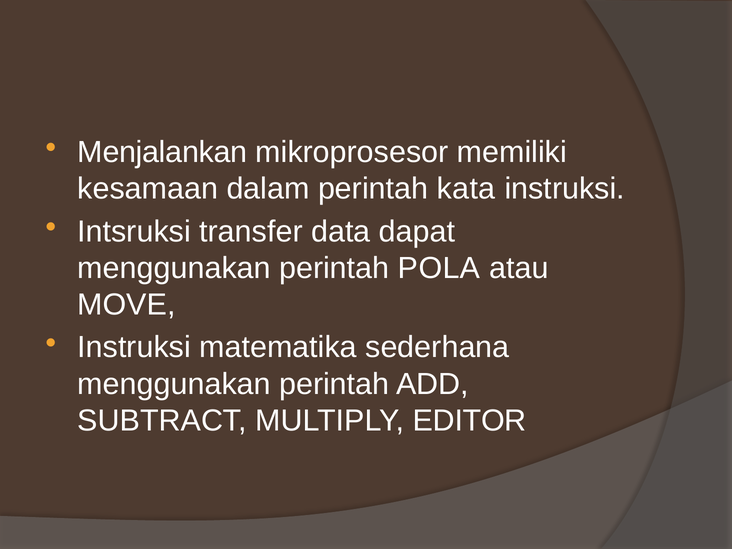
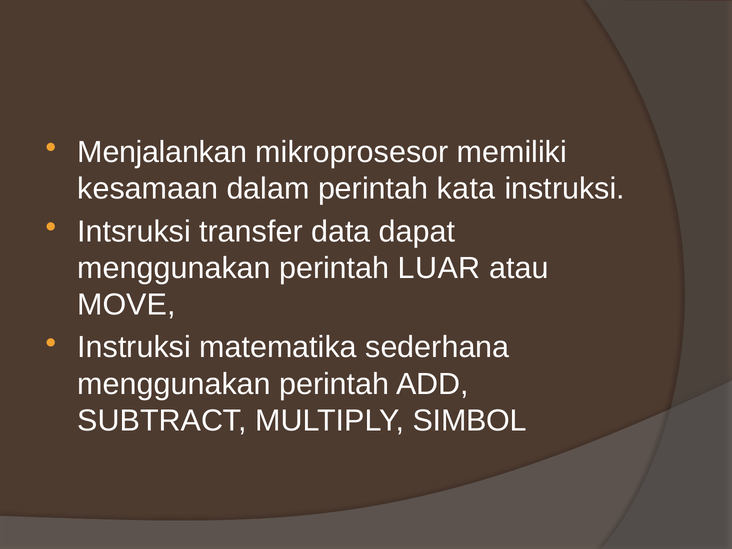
POLA: POLA -> LUAR (439, 268)
EDITOR: EDITOR -> SIMBOL (470, 421)
